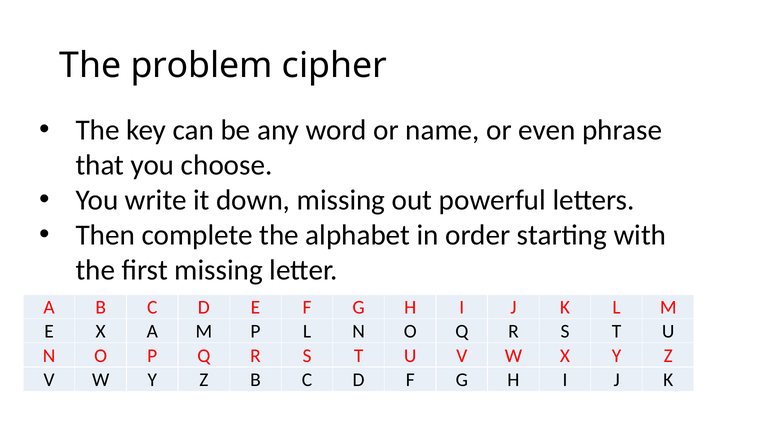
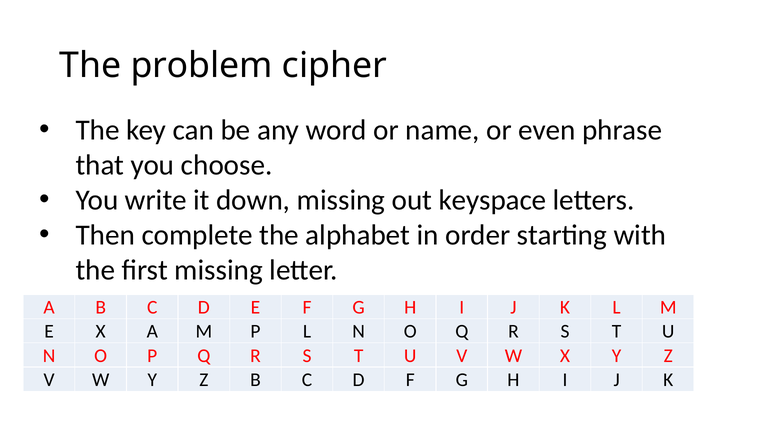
powerful: powerful -> keyspace (493, 200)
